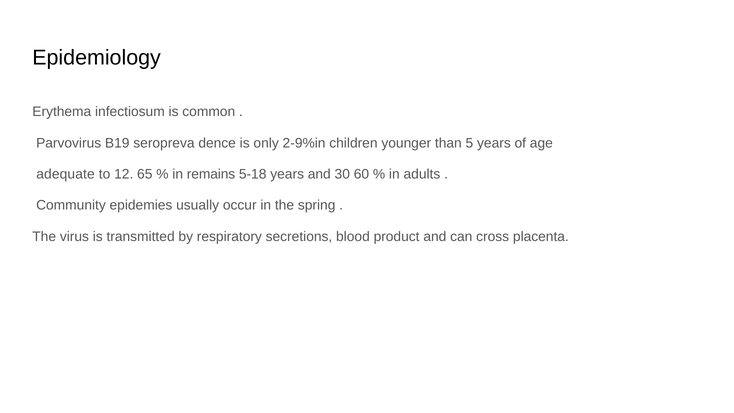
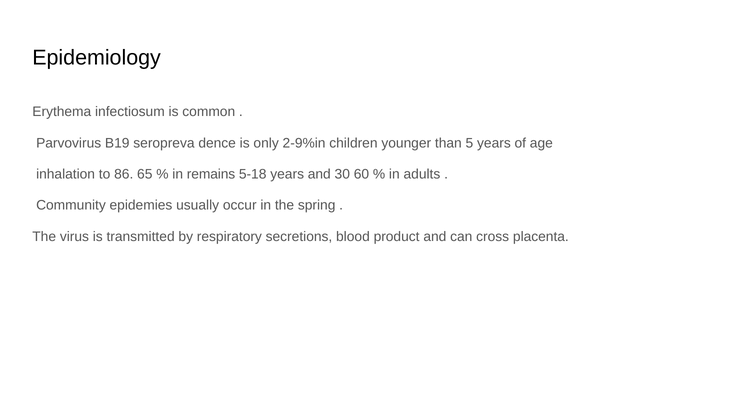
adequate: adequate -> inhalation (66, 174)
12: 12 -> 86 (124, 174)
